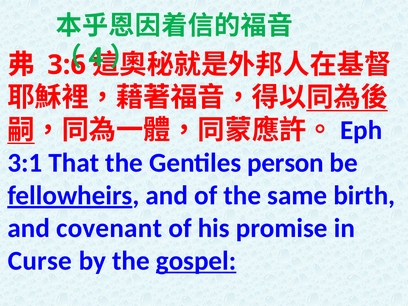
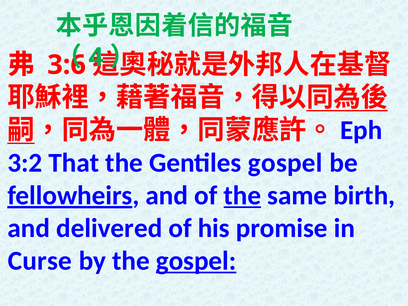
3:1: 3:1 -> 3:2 (25, 163)
Gentiles person: person -> gospel (285, 163)
the underline: none -> present (242, 195)
covenant: covenant -> delivered (109, 228)
